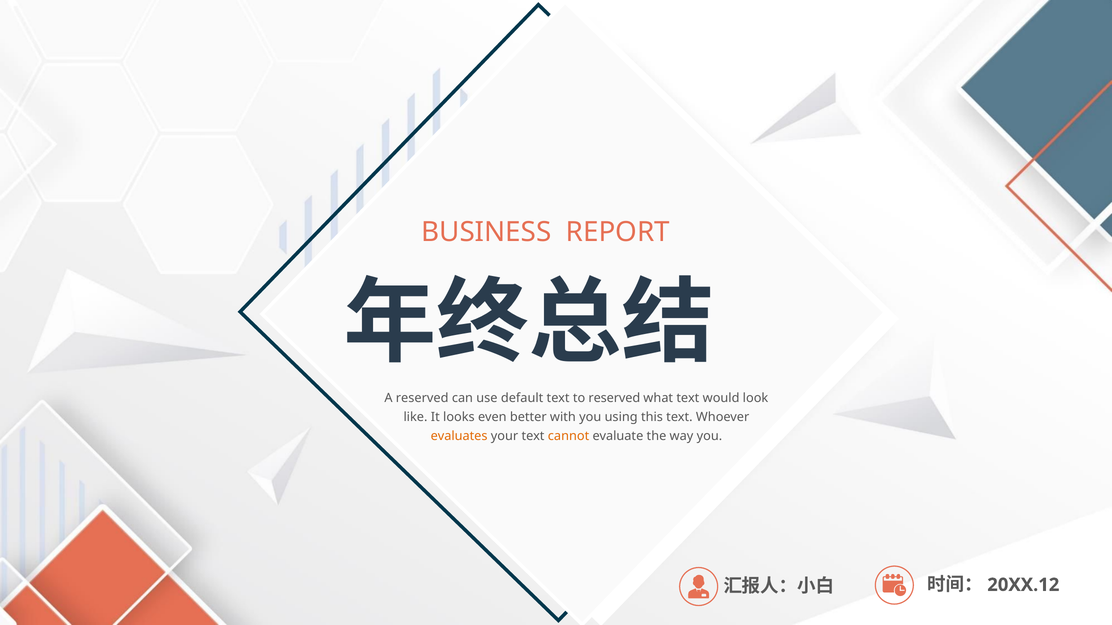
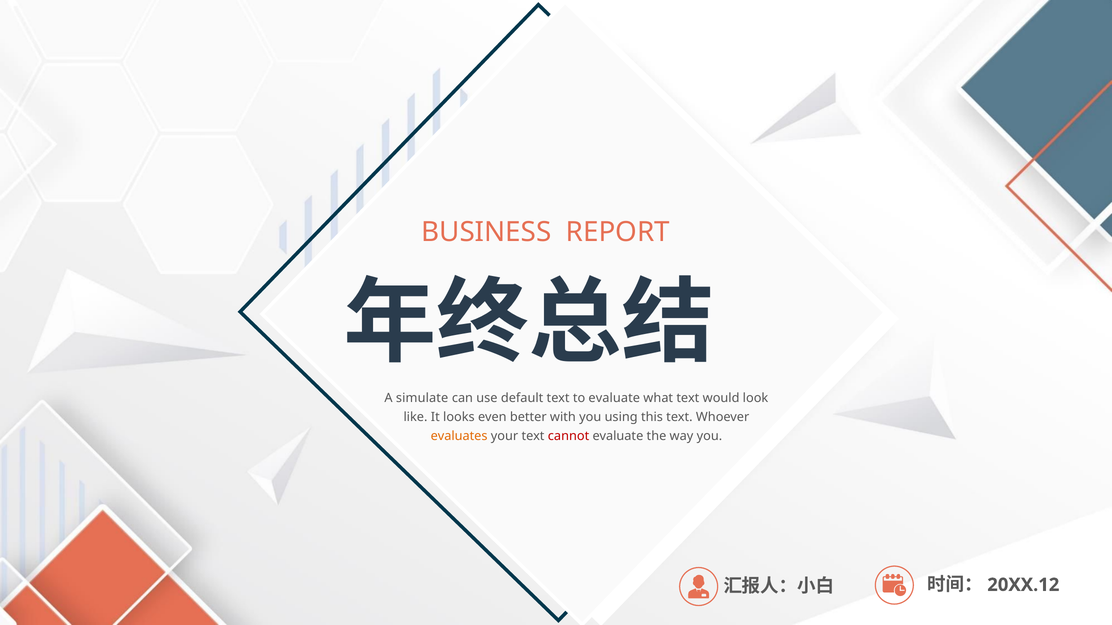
A reserved: reserved -> simulate (422, 398)
to reserved: reserved -> evaluate (614, 398)
cannot colour: orange -> red (569, 437)
